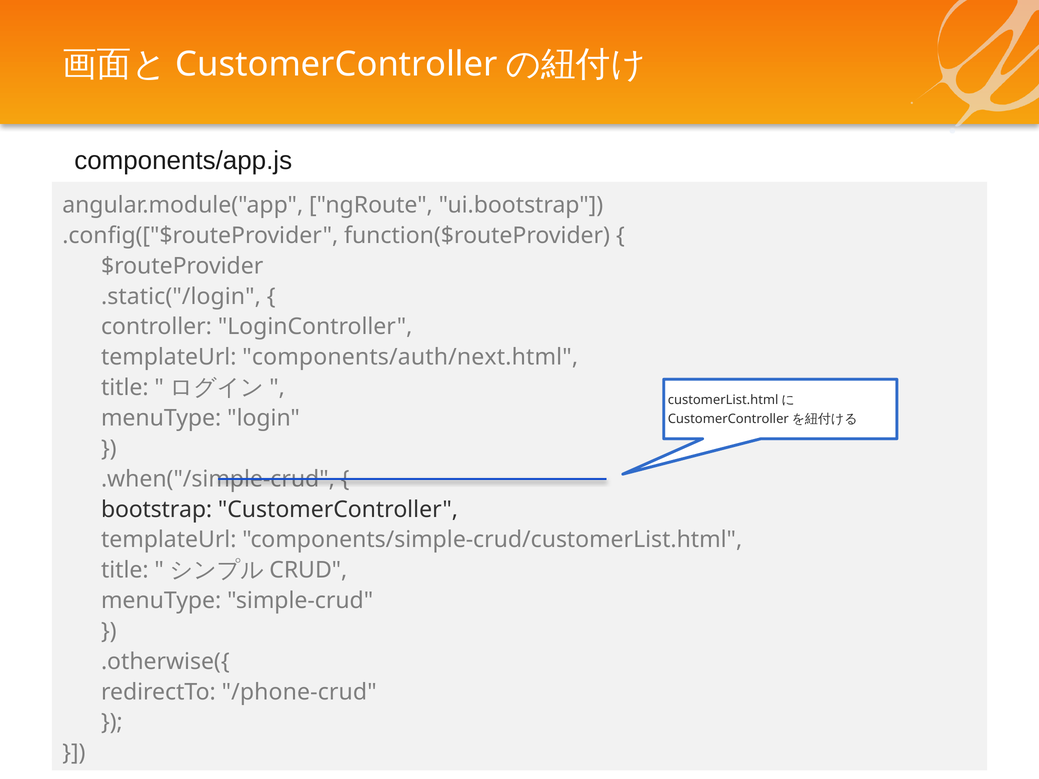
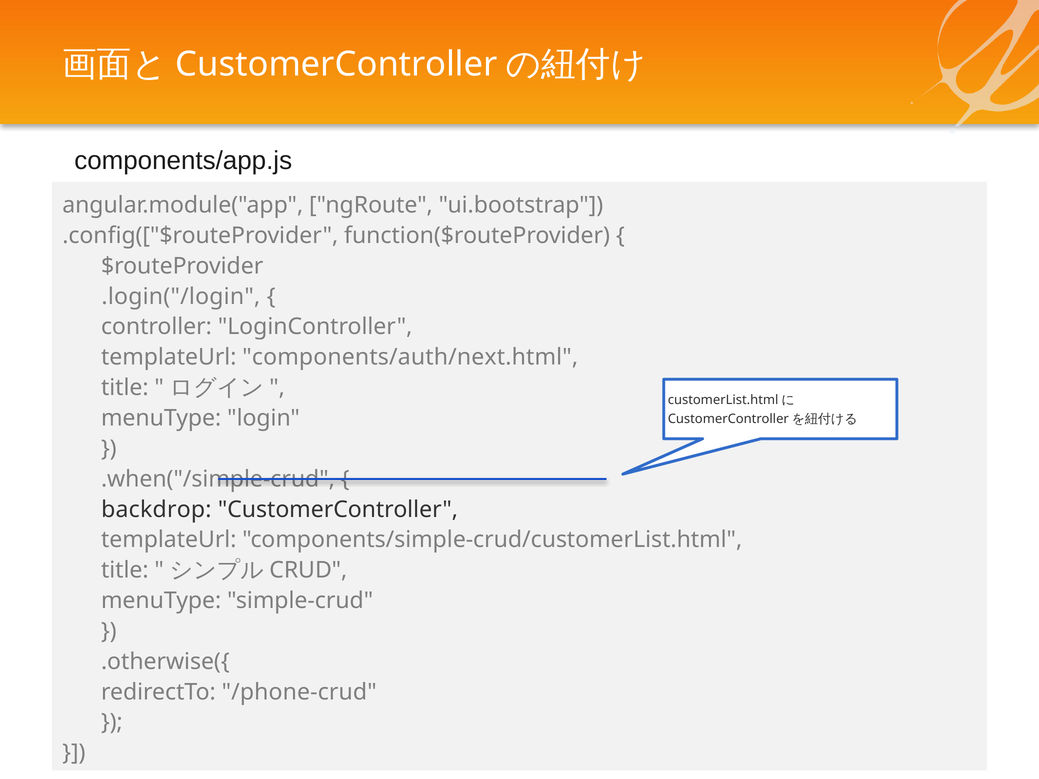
.static("/login: .static("/login -> .login("/login (181, 297)
bootstrap: bootstrap -> backdrop (156, 510)
